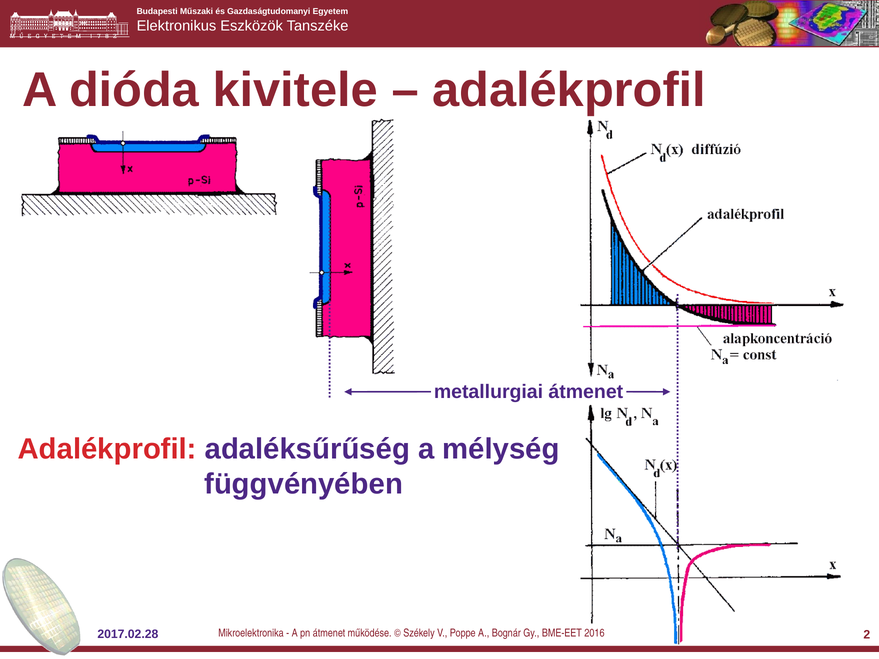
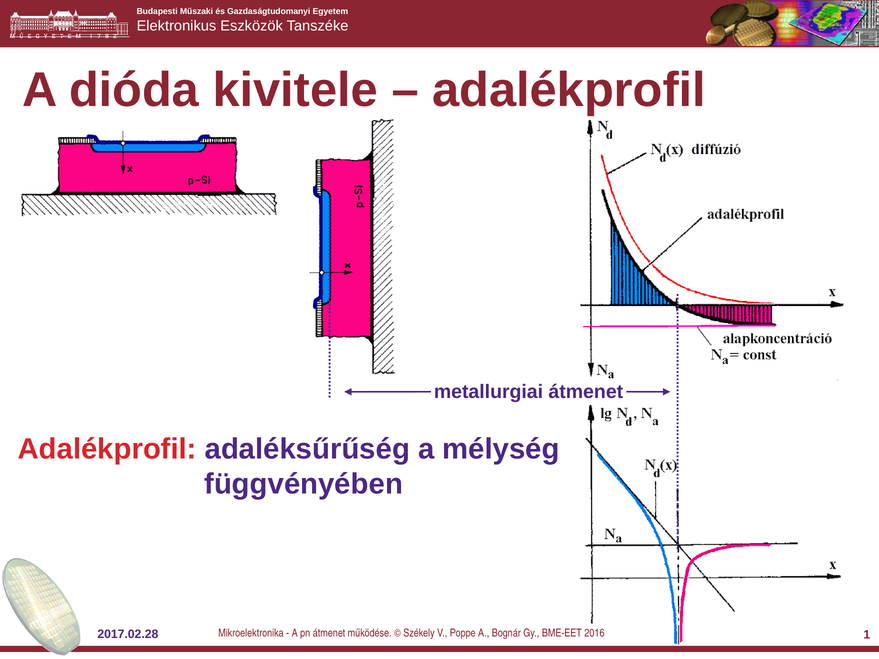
2: 2 -> 1 (867, 635)
